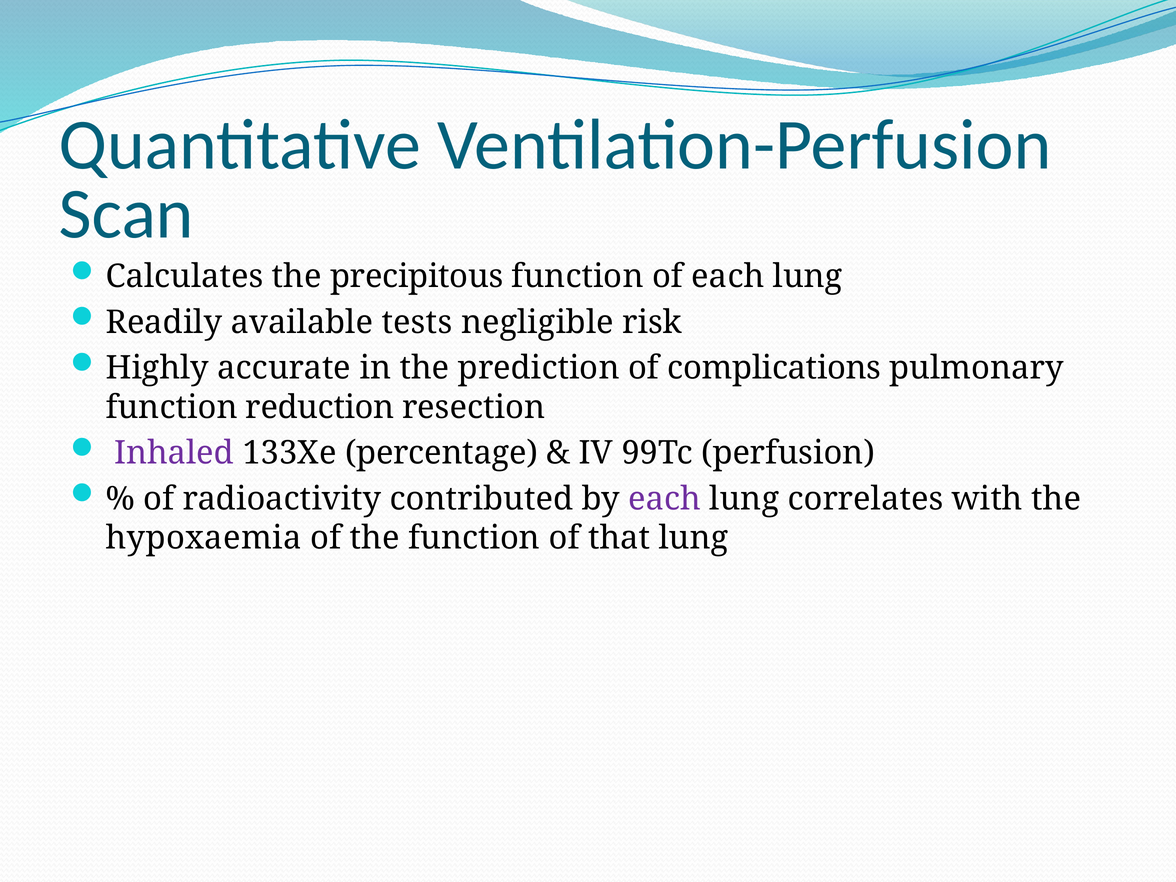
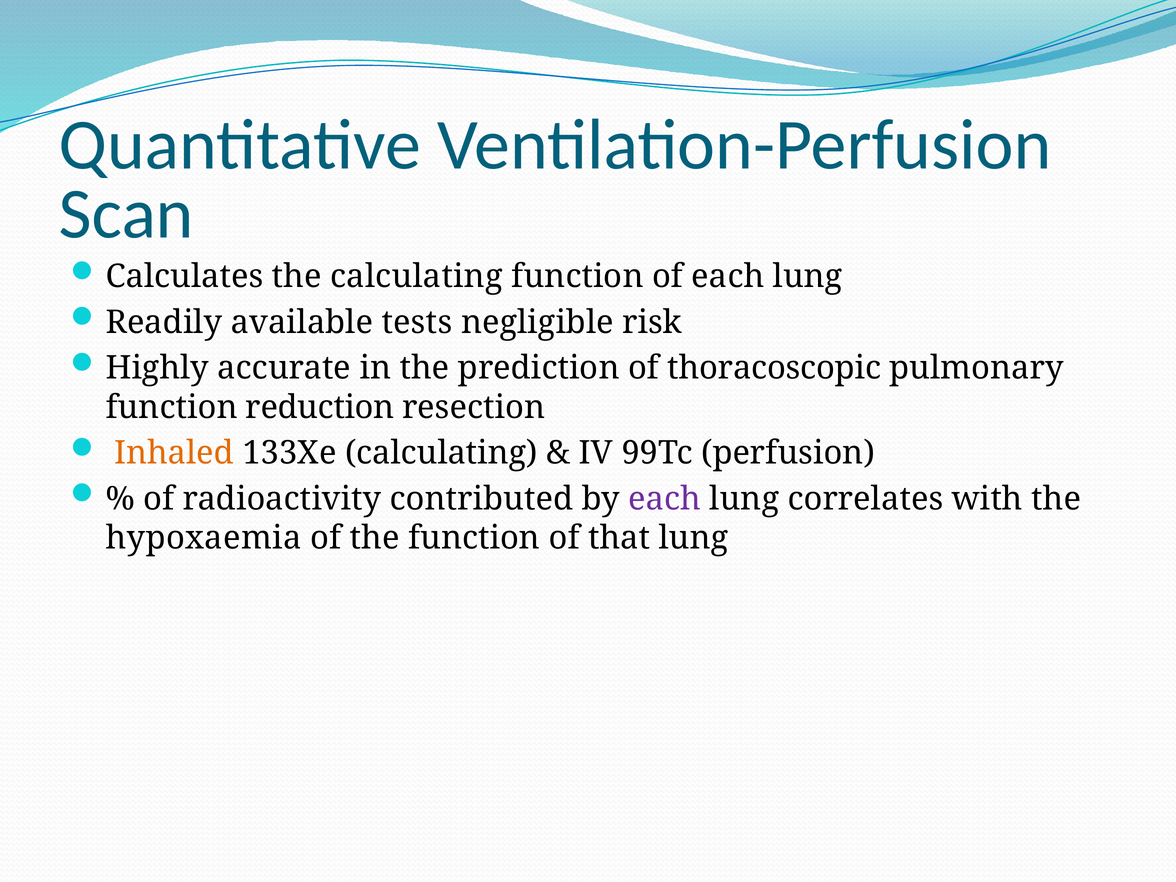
the precipitous: precipitous -> calculating (416, 277)
complications: complications -> thoracoscopic (774, 368)
Inhaled colour: purple -> orange (174, 453)
133Xe percentage: percentage -> calculating (441, 453)
